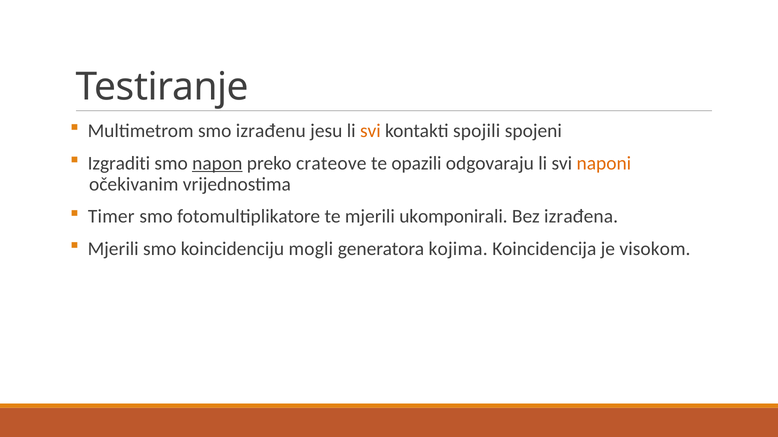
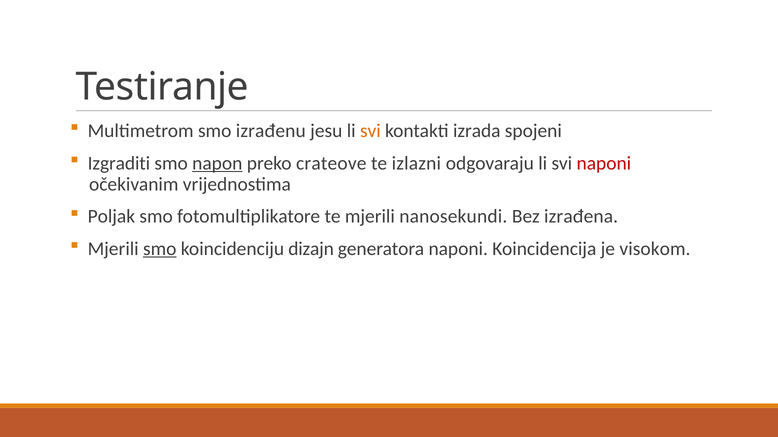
spojili: spojili -> izrada (477, 131)
opazili: opazili -> izlazni (416, 163)
naponi colour: orange -> red (604, 163)
Timer: Timer -> Poljak (111, 217)
ukomponirali: ukomponirali -> nanosekundi (453, 217)
smo underline: none -> present (160, 249)
mogli: mogli -> dizajn (311, 249)
generatora kojima: kojima -> naponi (458, 249)
